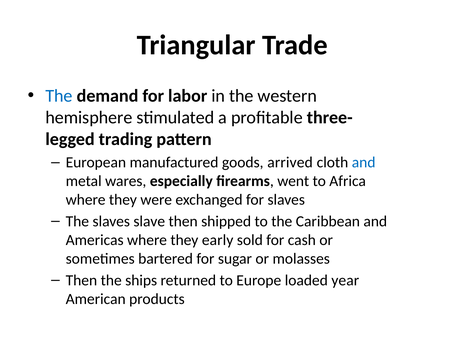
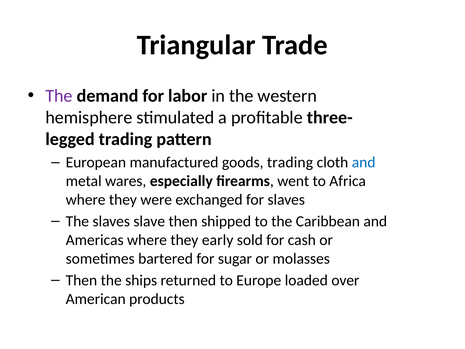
The colour: blue -> purple (59, 96)
goods arrived: arrived -> trading (290, 162)
year: year -> over (345, 280)
